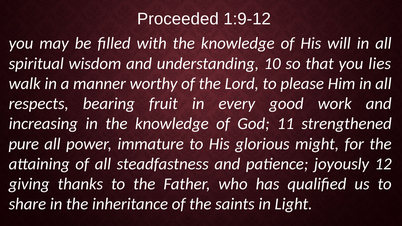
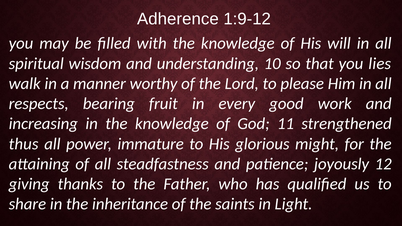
Proceeded: Proceeded -> Adherence (178, 19)
pure: pure -> thus (24, 144)
